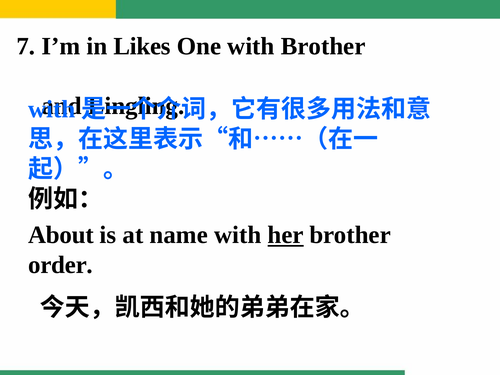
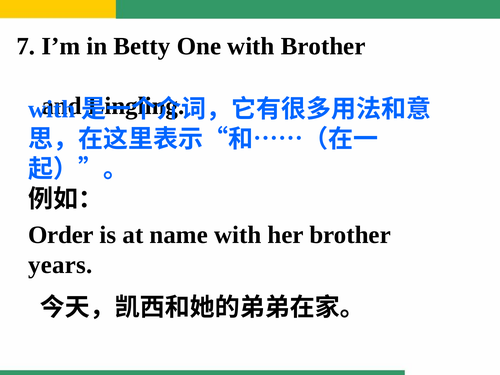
Likes: Likes -> Betty (142, 46)
About: About -> Order (61, 235)
her underline: present -> none (286, 235)
order: order -> years (60, 265)
